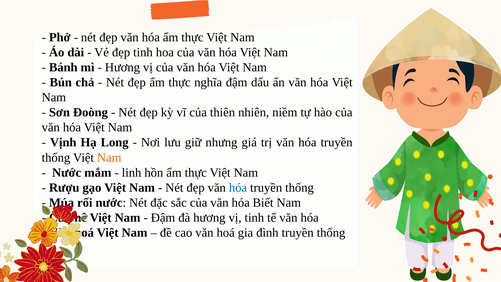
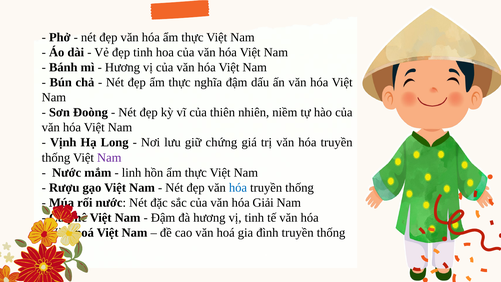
nhưng: nhưng -> chứng (221, 142)
Nam colour: orange -> purple (109, 157)
Biết: Biết -> Giải (263, 203)
